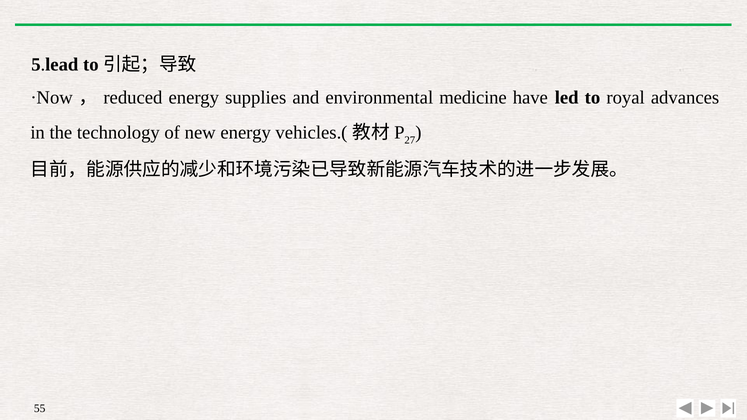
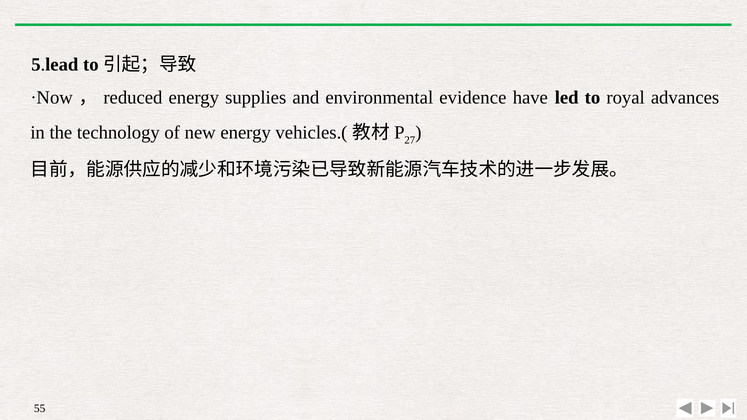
medicine: medicine -> evidence (473, 98)
